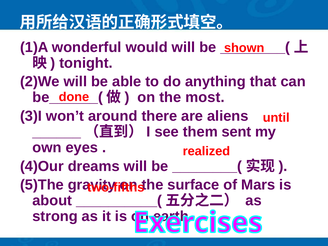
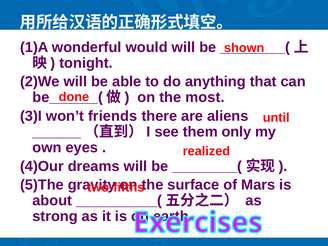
around: around -> friends (113, 116)
sent: sent -> only (236, 132)
